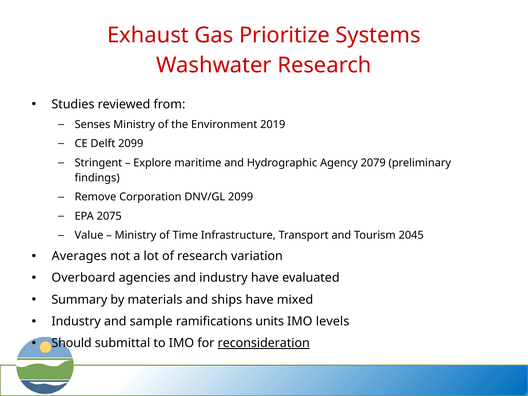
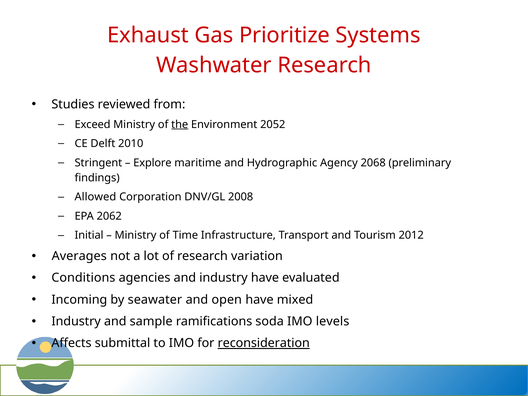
Senses: Senses -> Exceed (93, 124)
the underline: none -> present (180, 124)
2019: 2019 -> 2052 (273, 124)
Delft 2099: 2099 -> 2010 (131, 144)
2079: 2079 -> 2068 (373, 163)
Remove: Remove -> Allowed (95, 197)
DNV/GL 2099: 2099 -> 2008 (241, 197)
2075: 2075 -> 2062 (109, 216)
Value: Value -> Initial (89, 235)
2045: 2045 -> 2012 (411, 235)
Overboard: Overboard -> Conditions (83, 278)
Summary: Summary -> Incoming (79, 300)
materials: materials -> seawater (155, 300)
ships: ships -> open (227, 300)
units: units -> soda (270, 321)
Should: Should -> Affects (72, 343)
